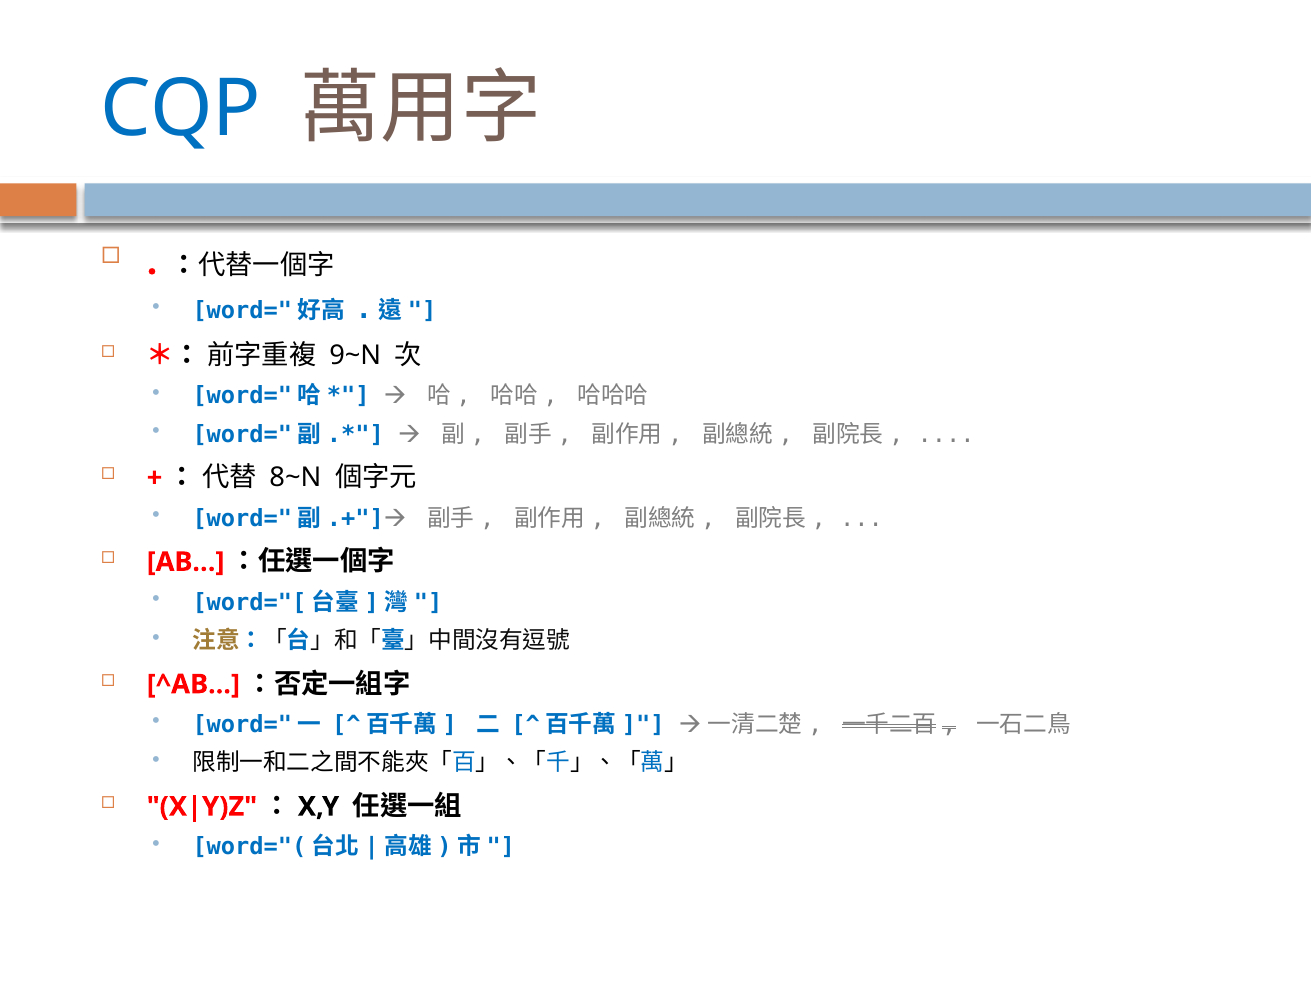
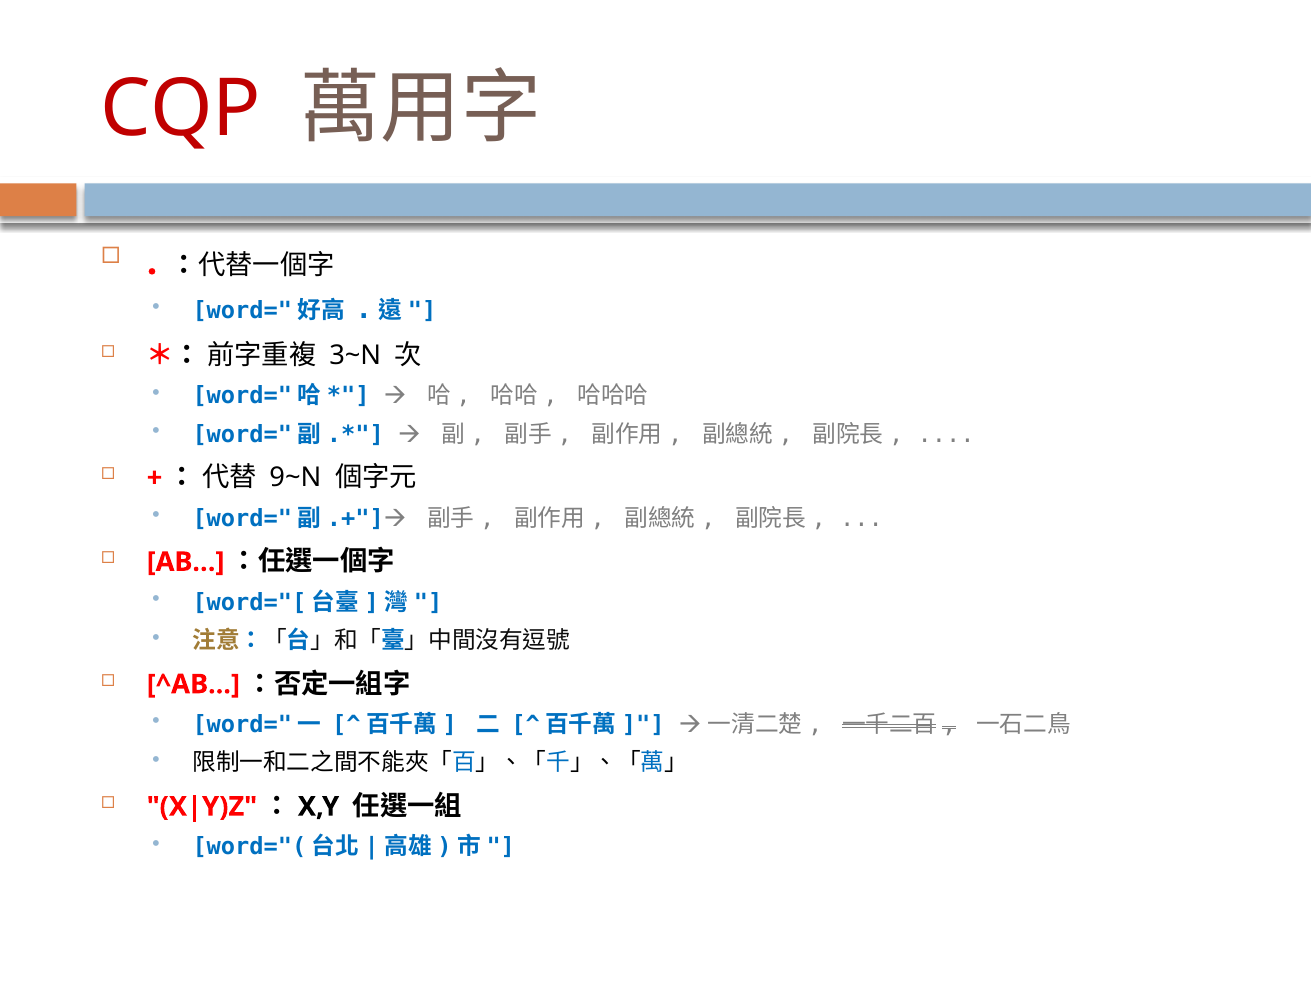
CQP colour: blue -> red (181, 109)
9~N: 9~N -> 3~N (355, 356)
8~N: 8~N -> 9~N (295, 478)
